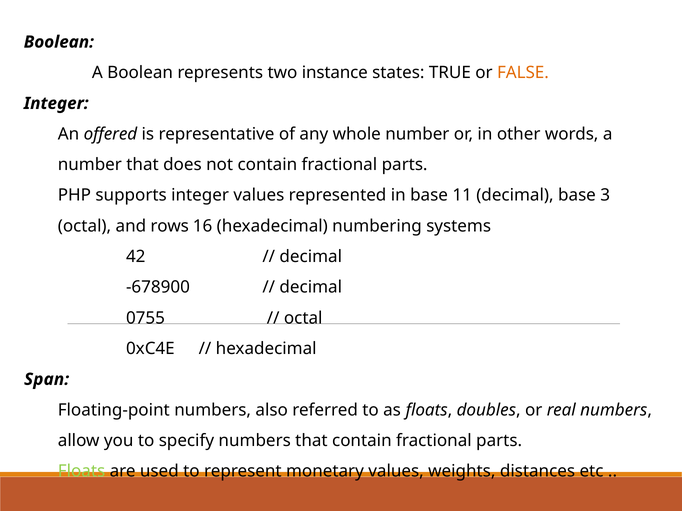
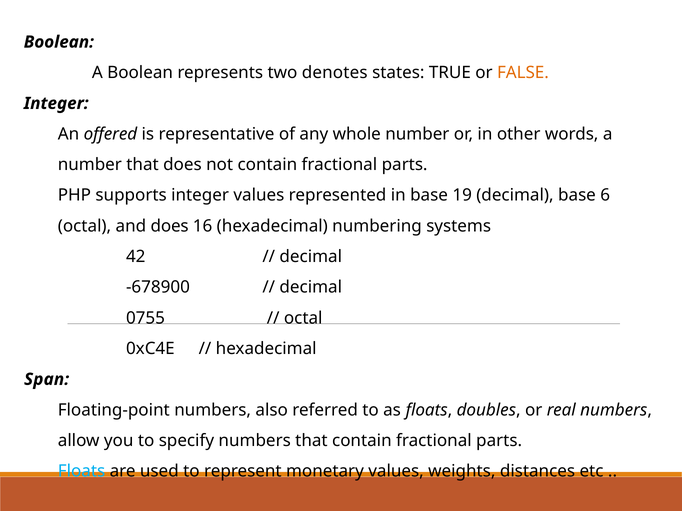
instance: instance -> denotes (335, 73)
11: 11 -> 19 (462, 196)
3: 3 -> 6 (605, 196)
and rows: rows -> does (170, 226)
Floats colour: light green -> light blue (82, 472)
